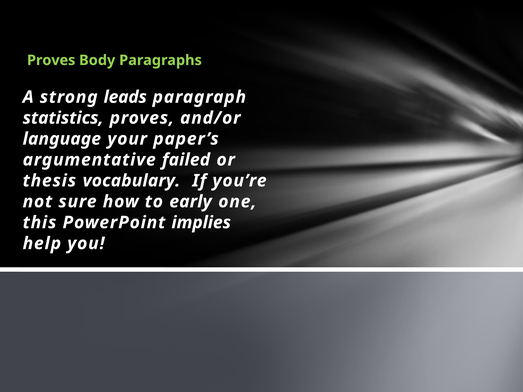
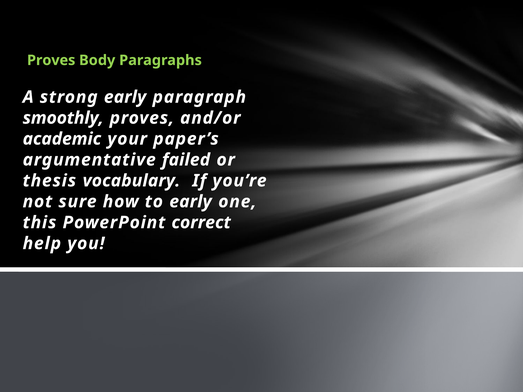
strong leads: leads -> early (125, 97)
statistics: statistics -> smoothly (63, 118)
language: language -> academic (62, 139)
implies: implies -> correct (201, 223)
